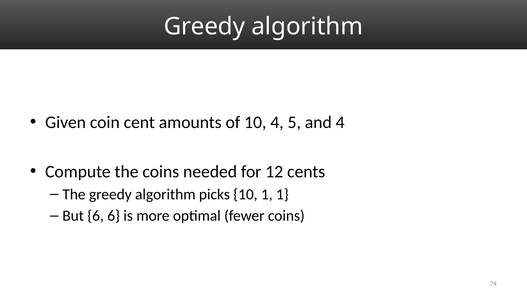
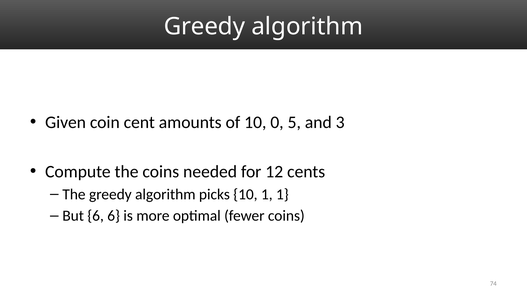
10 4: 4 -> 0 (277, 122)
and 4: 4 -> 3 (340, 122)
